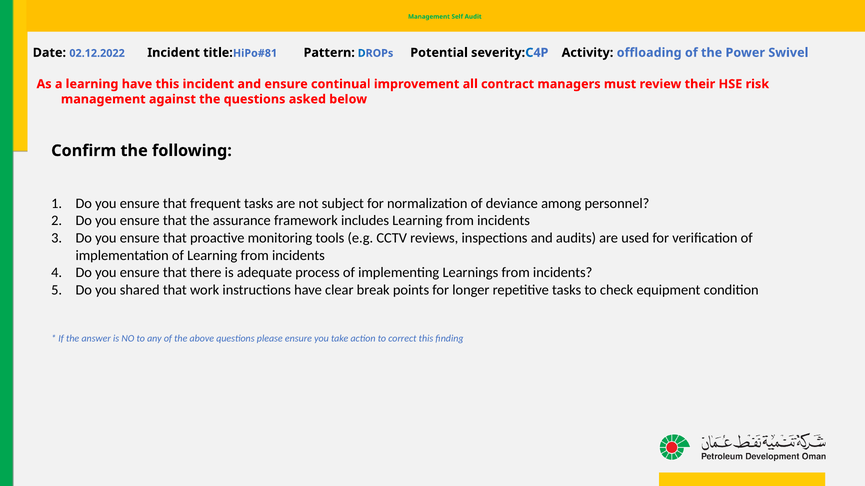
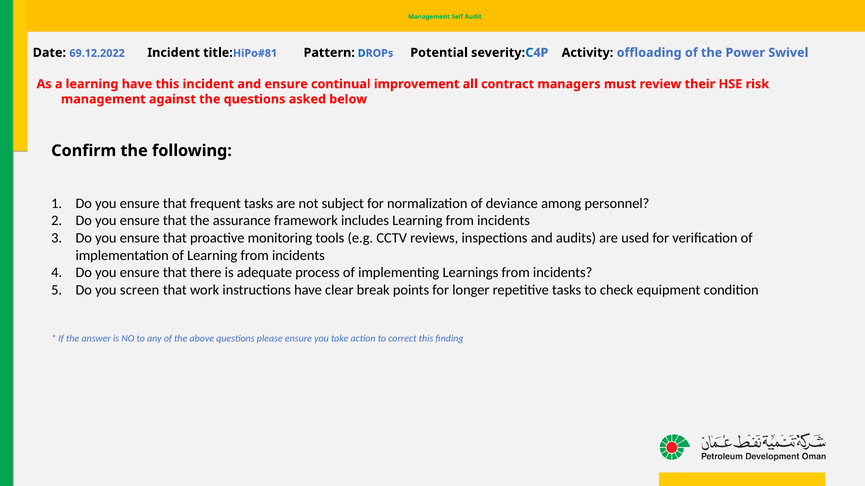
02.12.2022: 02.12.2022 -> 69.12.2022 (97, 53)
shared: shared -> screen (140, 290)
